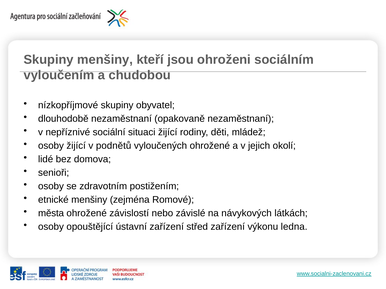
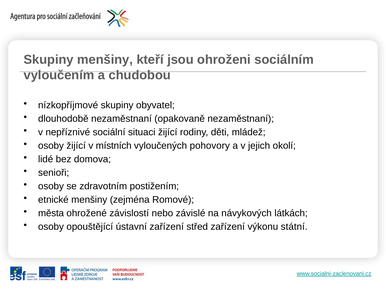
podnětů: podnětů -> místních (114, 146)
vyloučených ohrožené: ohrožené -> pohovory (210, 146)
ledna: ledna -> státní (294, 227)
